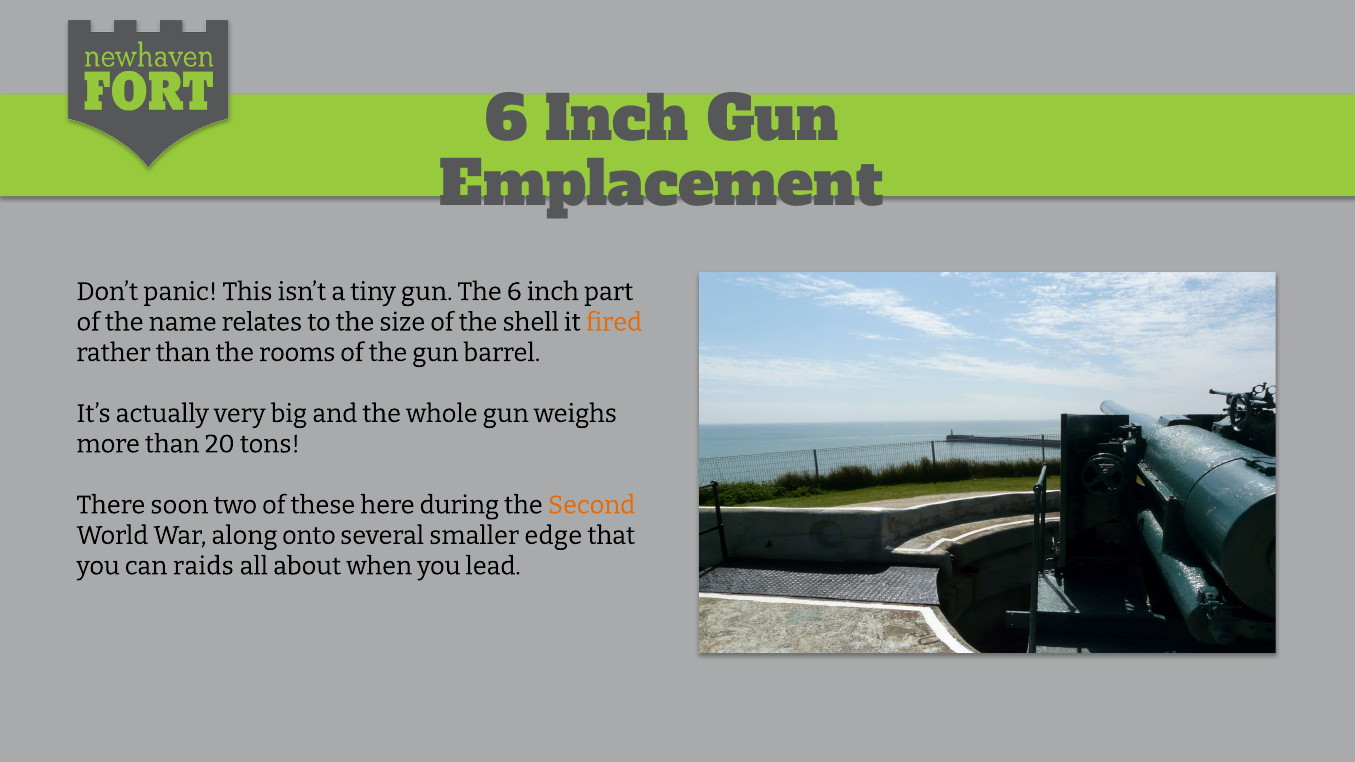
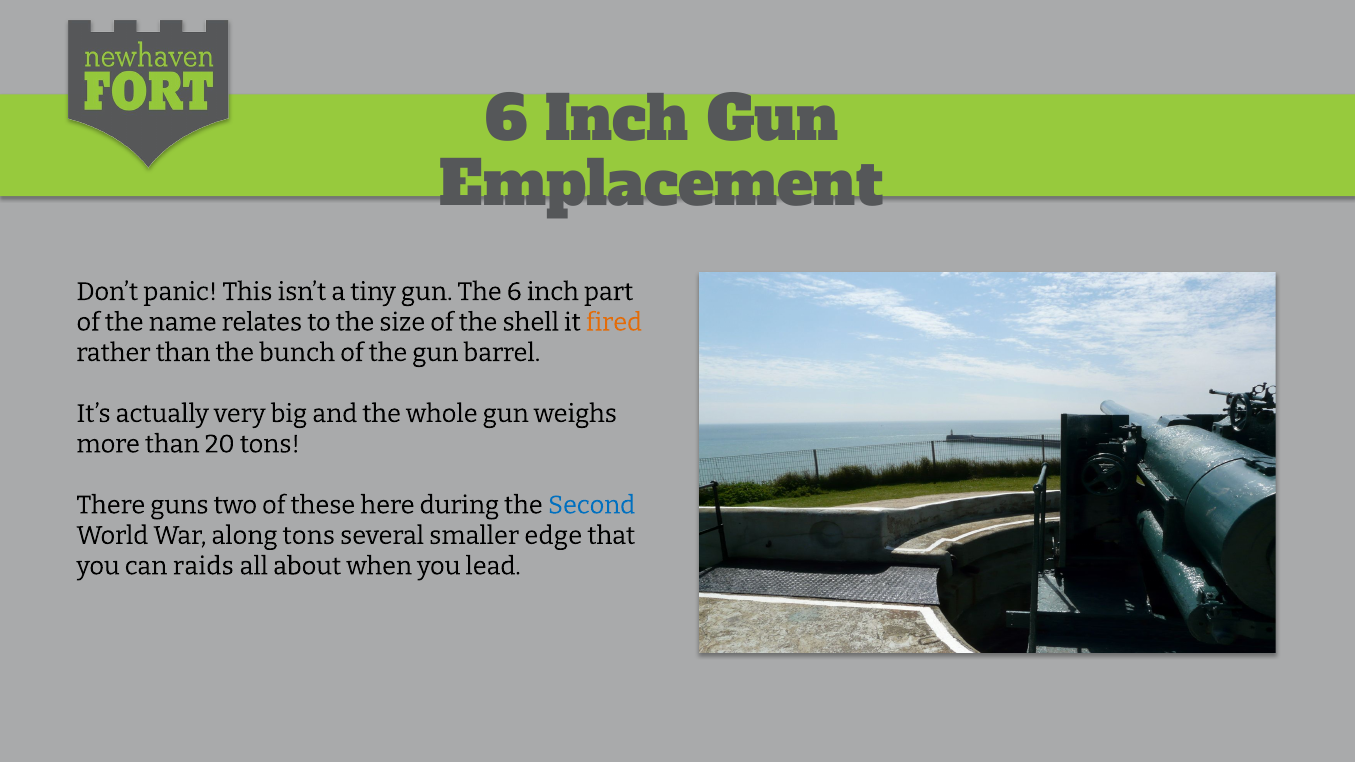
rooms: rooms -> bunch (297, 353)
soon: soon -> guns (179, 505)
Second colour: orange -> blue (592, 505)
along onto: onto -> tons (309, 536)
